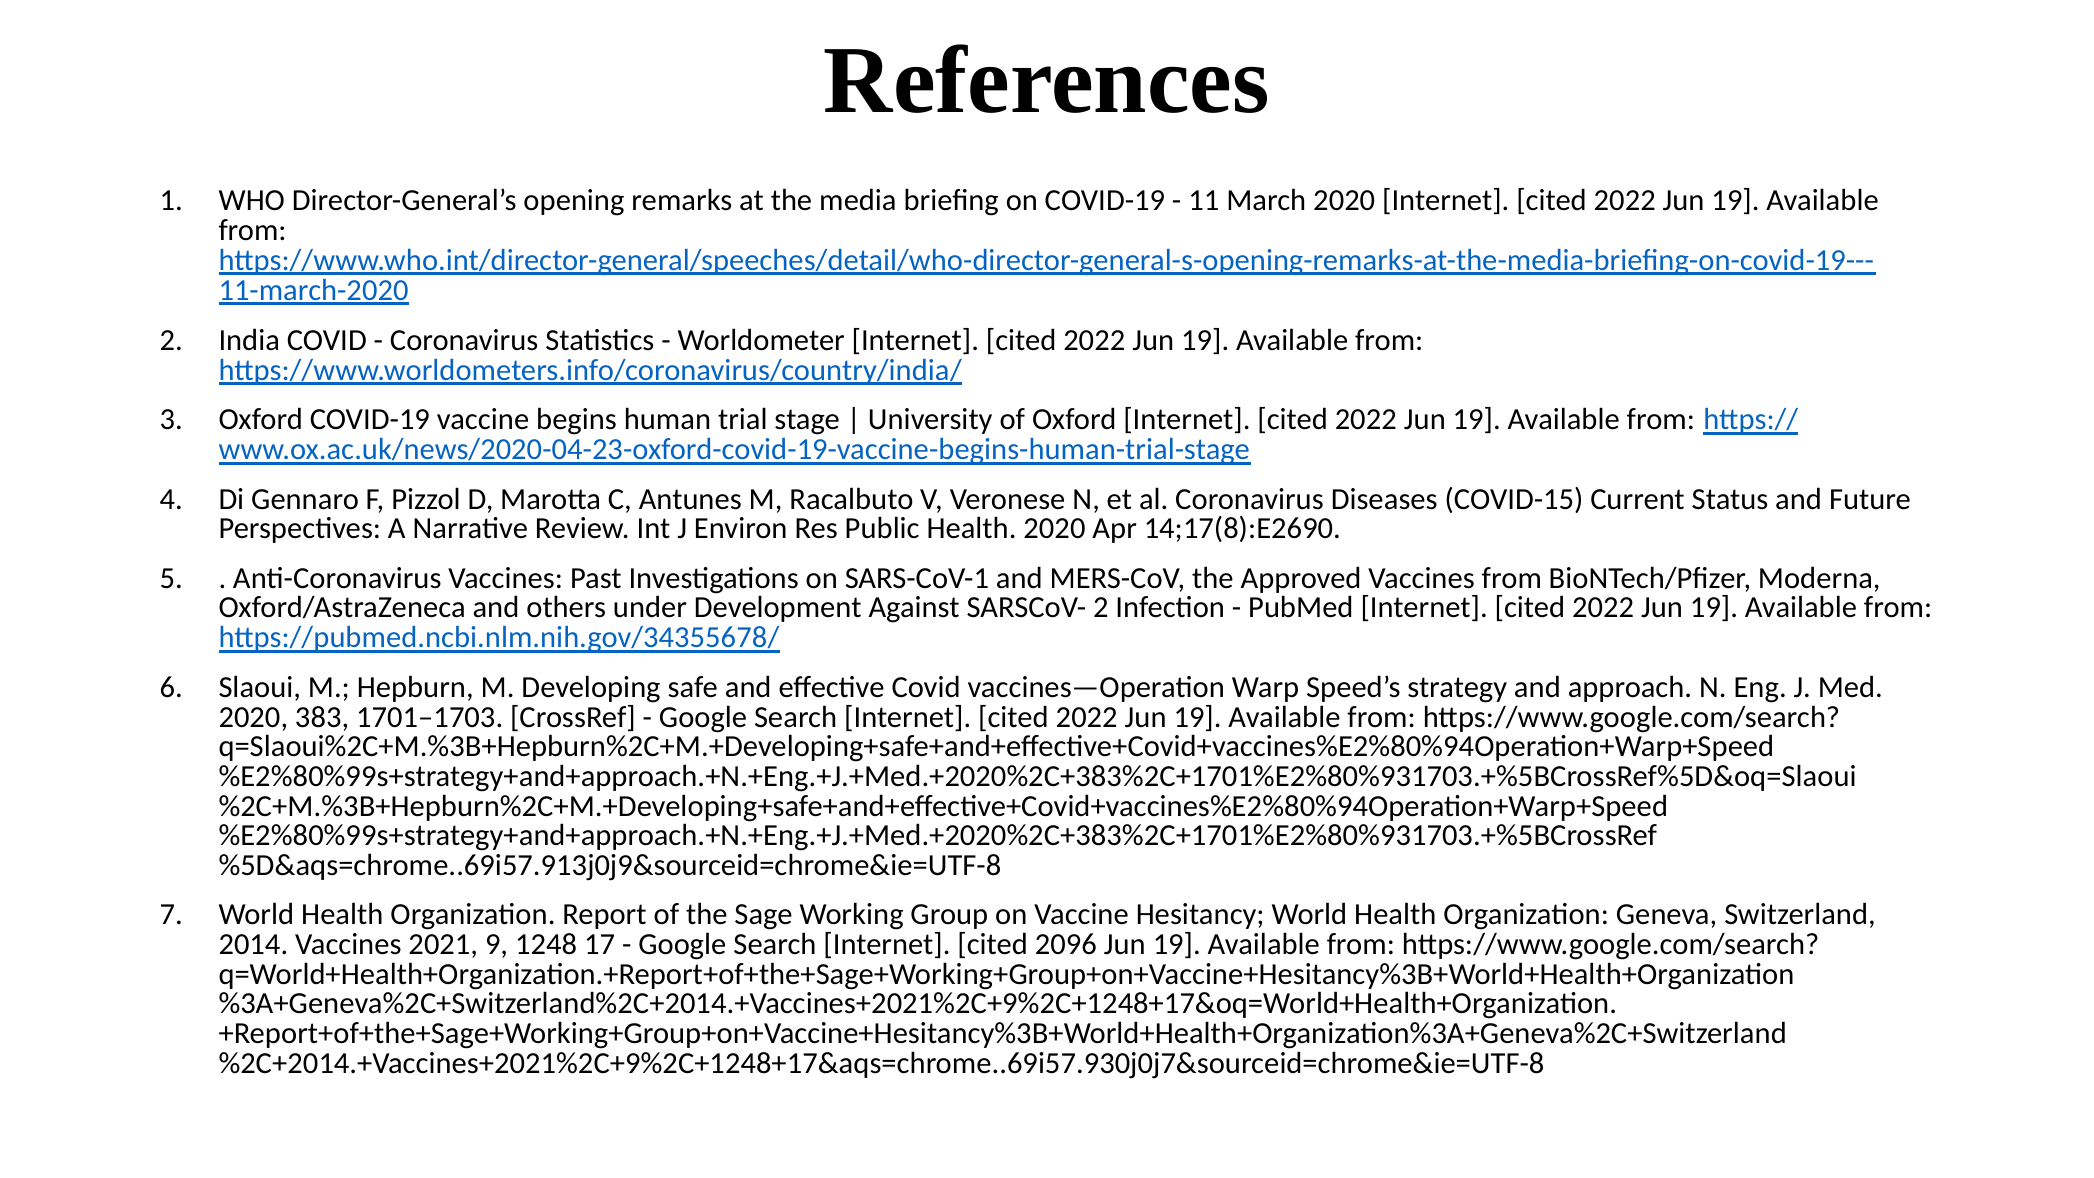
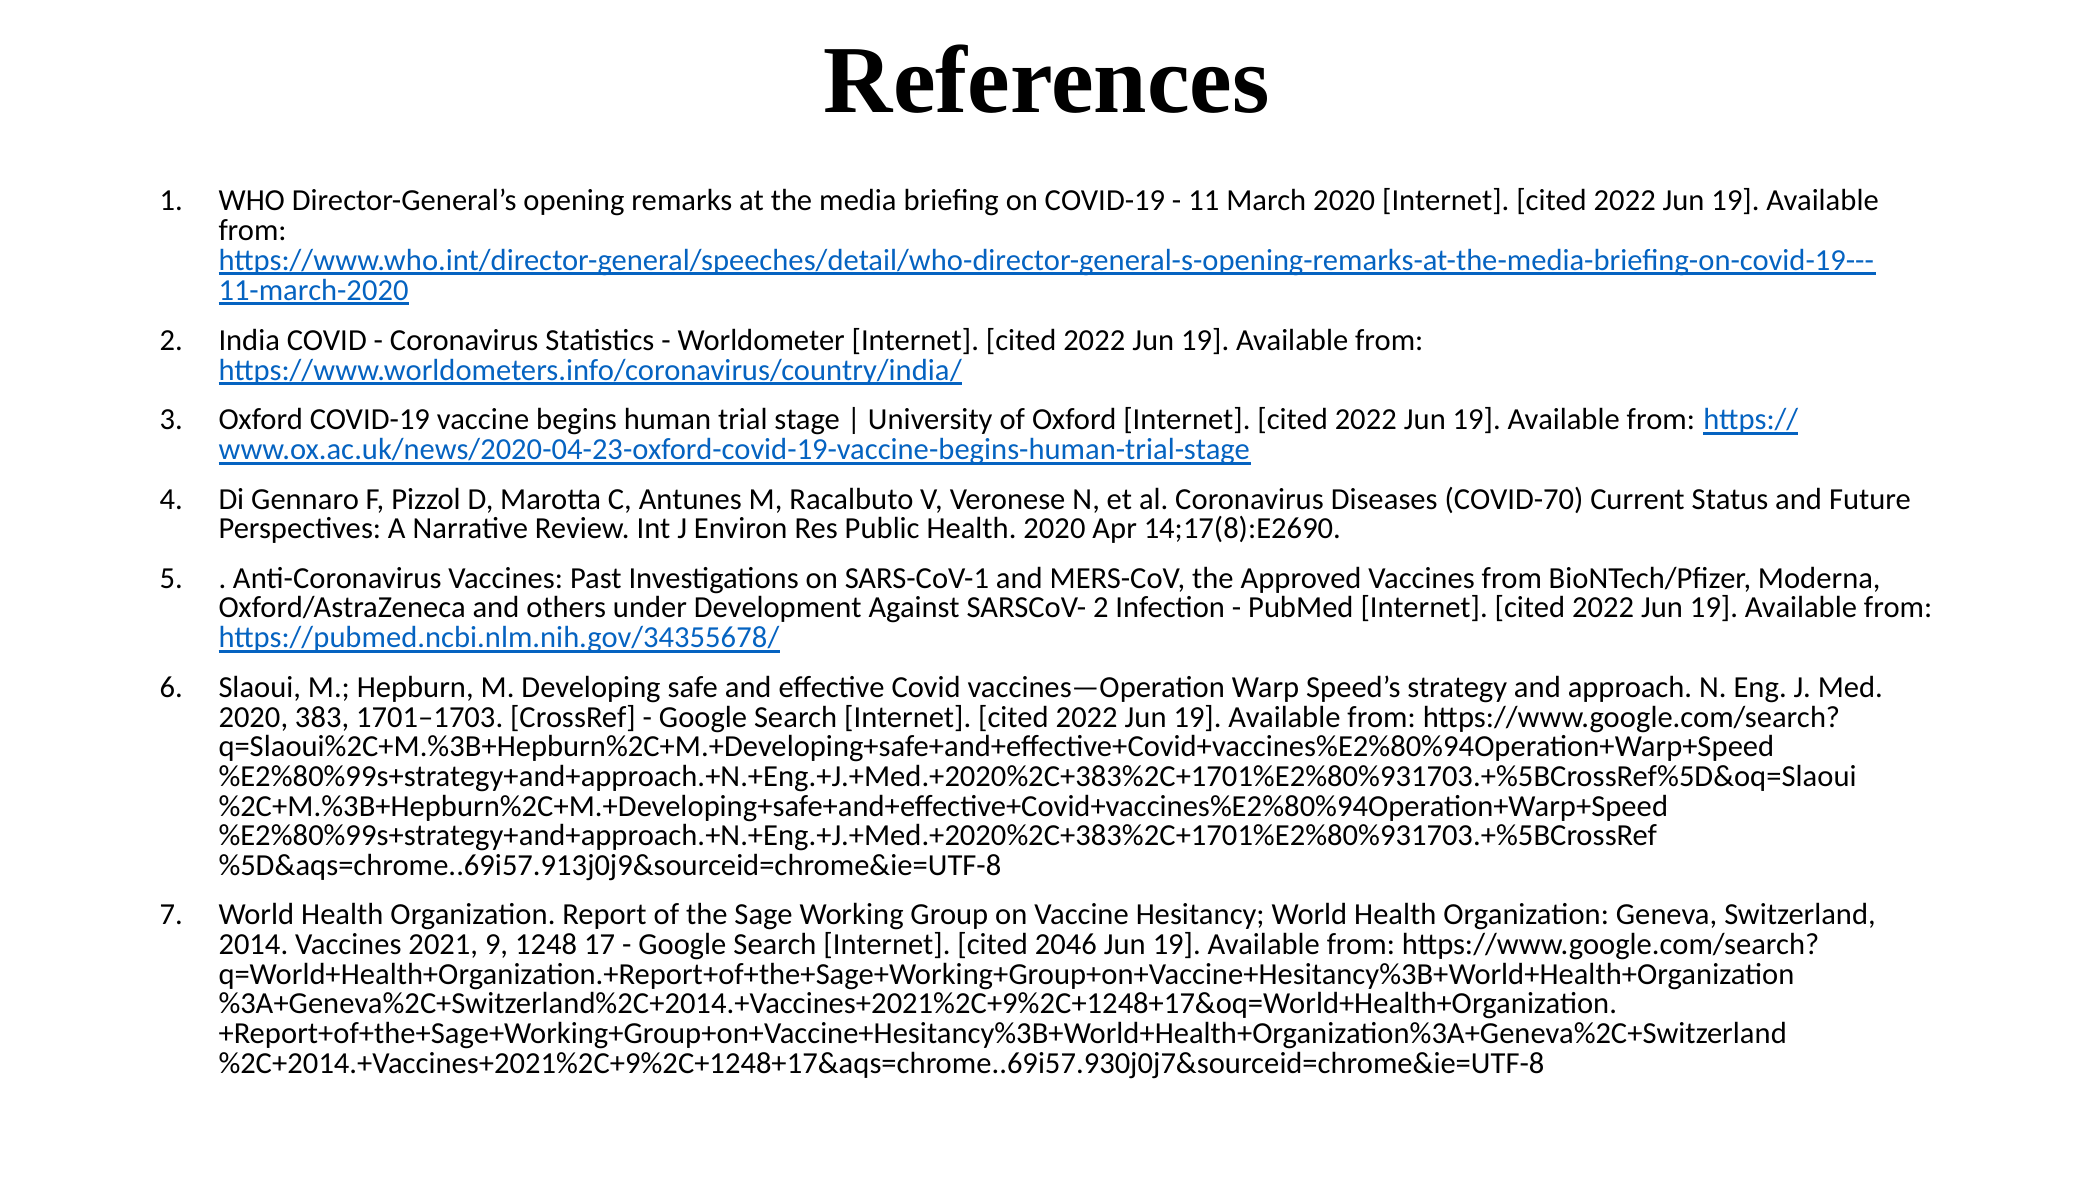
COVID-15: COVID-15 -> COVID-70 (1514, 499)
2096: 2096 -> 2046 (1066, 944)
